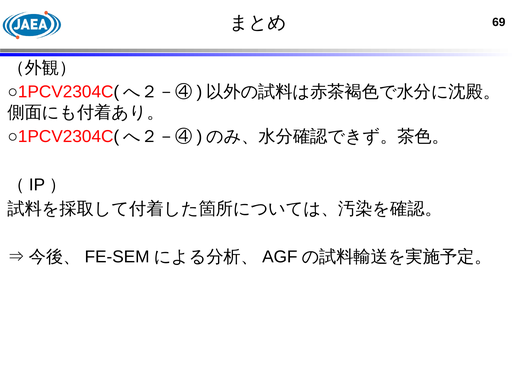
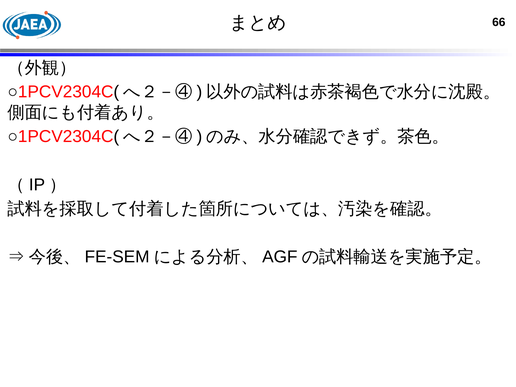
69: 69 -> 66 (499, 22)
